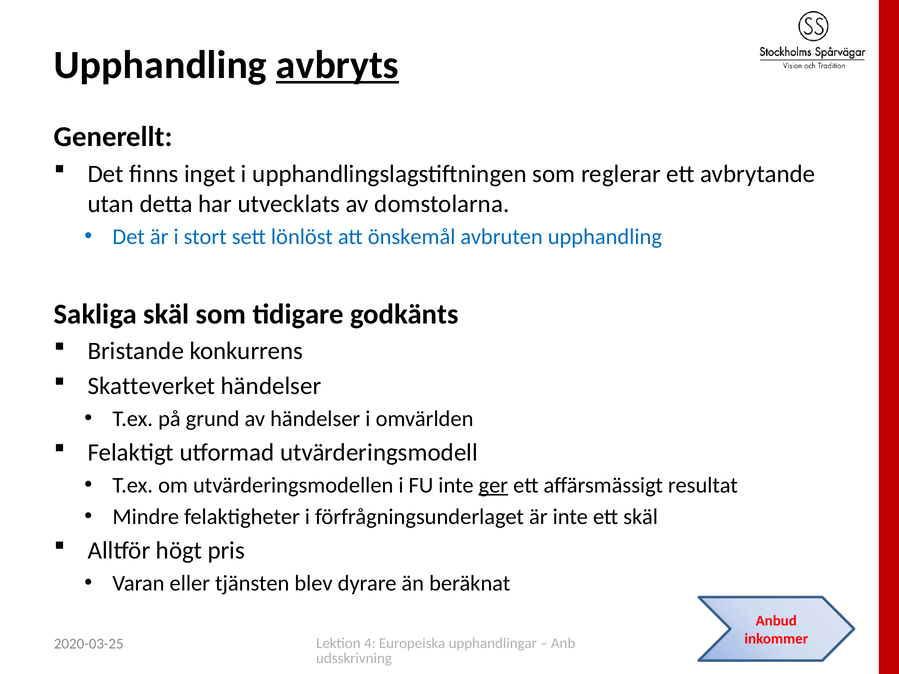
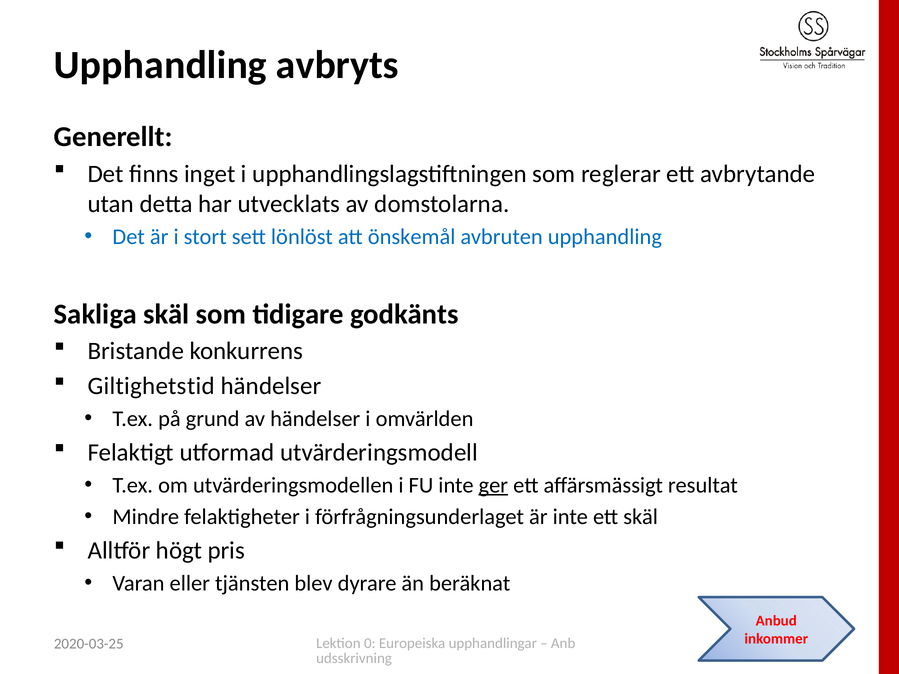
avbryts underline: present -> none (337, 65)
Skatteverket: Skatteverket -> Giltighetstid (151, 386)
4: 4 -> 0 (370, 644)
